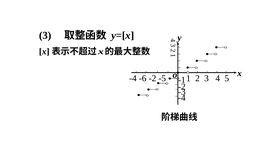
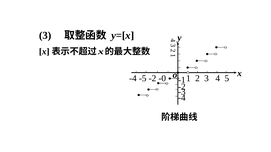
-6: -6 -> -5 (143, 79)
-5: -5 -> -0 (162, 79)
